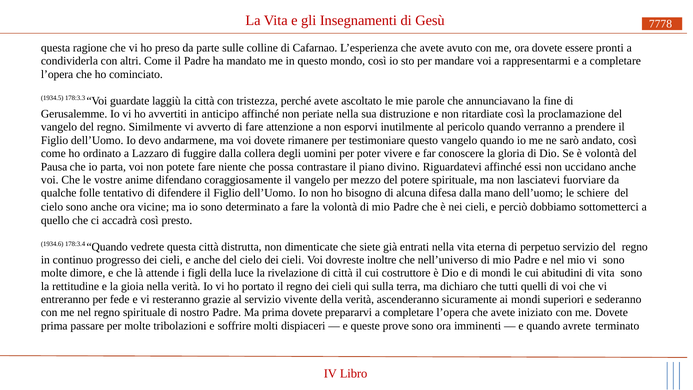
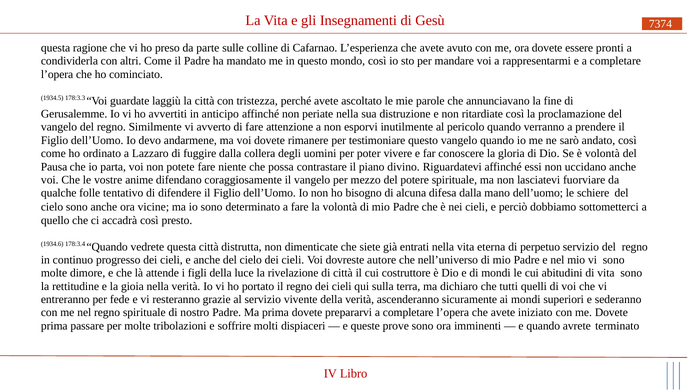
7778: 7778 -> 7374 (660, 24)
inoltre: inoltre -> autore (382, 260)
